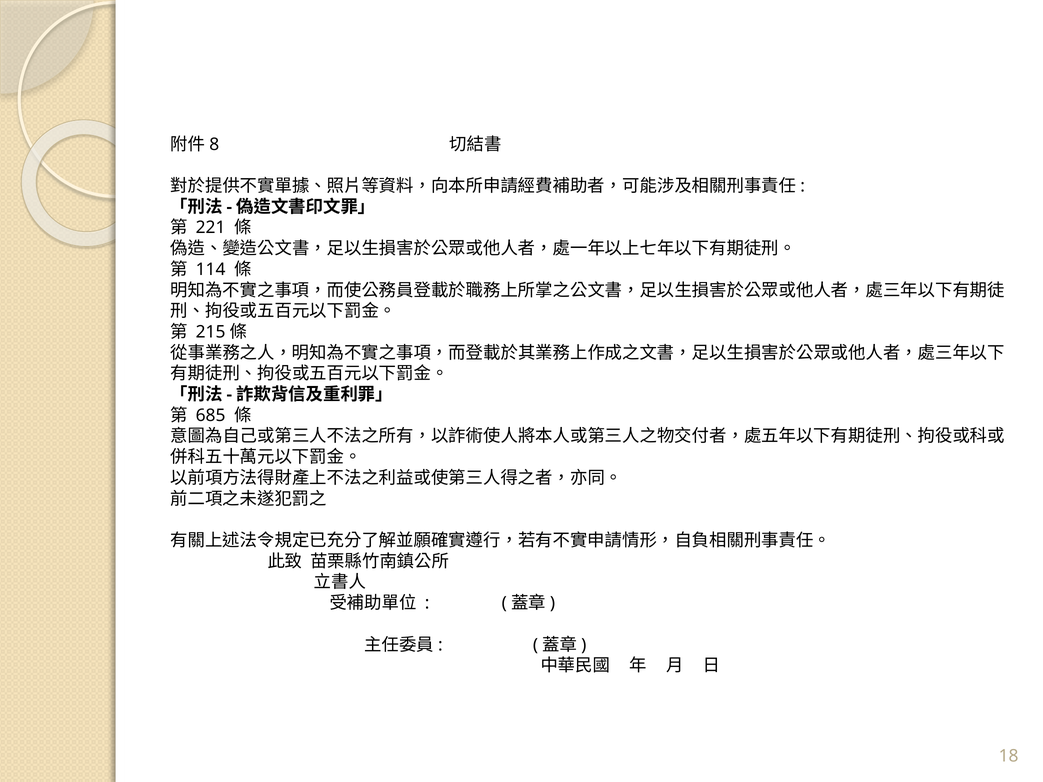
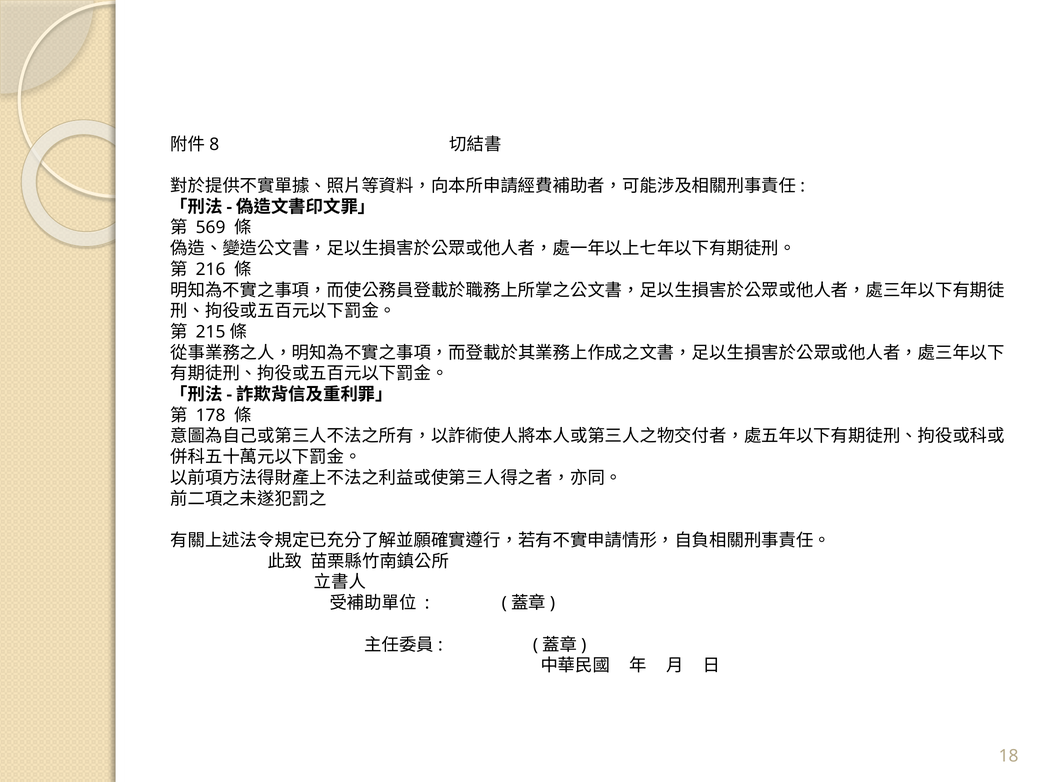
221: 221 -> 569 (211, 228)
114: 114 -> 216 (211, 270)
685: 685 -> 178 (211, 416)
